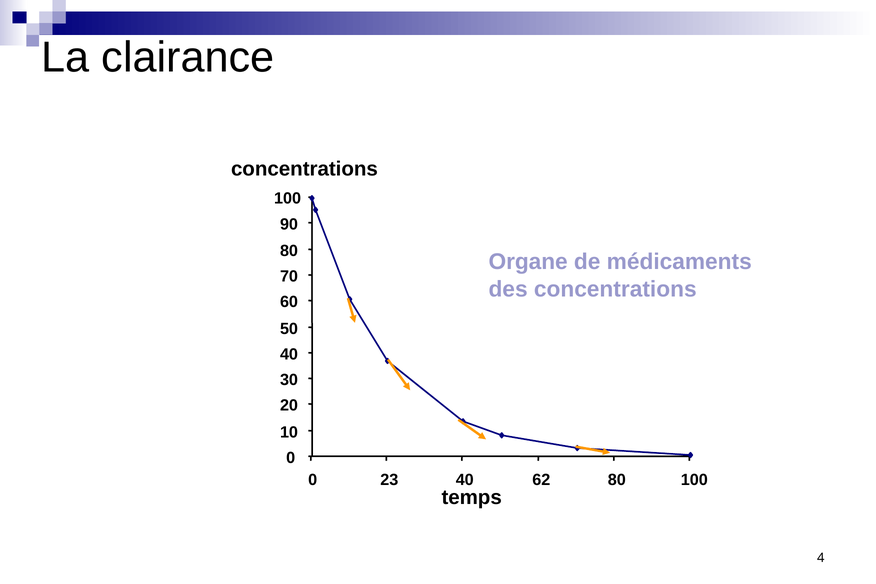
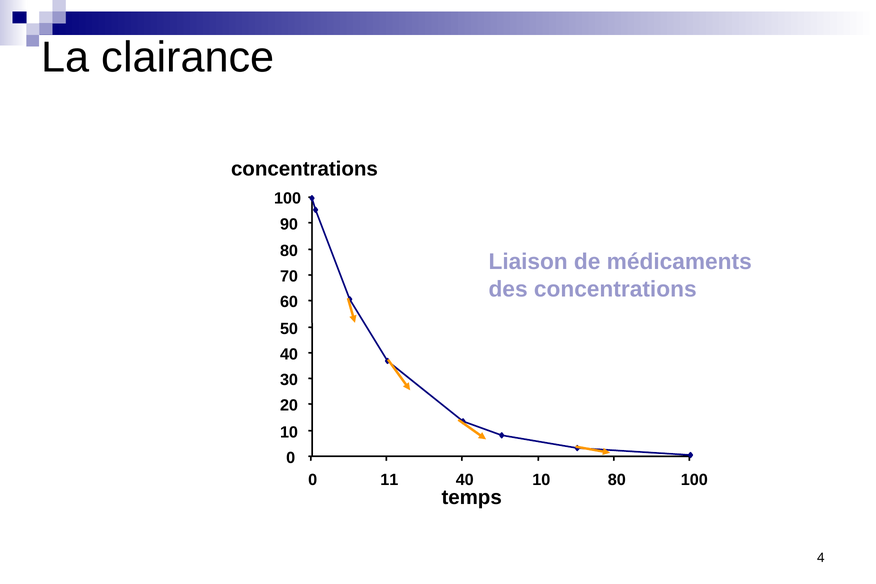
Organe: Organe -> Liaison (528, 262)
23: 23 -> 11 (389, 480)
40 62: 62 -> 10 (541, 480)
